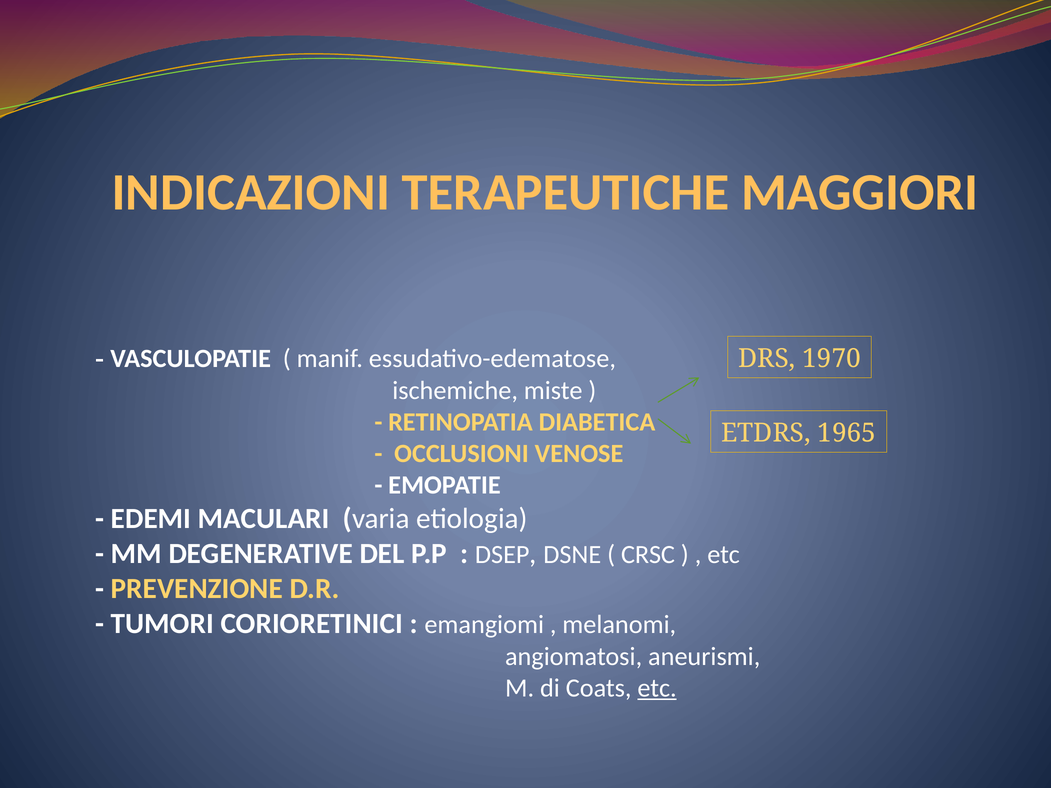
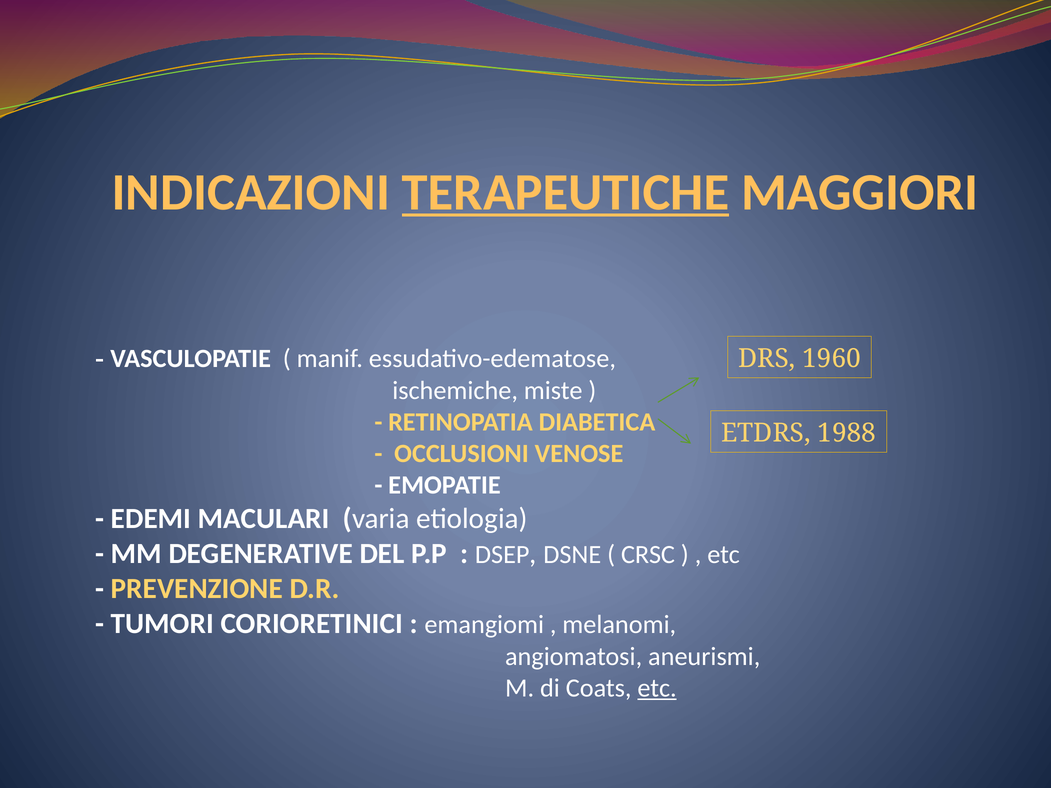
TERAPEUTICHE underline: none -> present (565, 192)
1970: 1970 -> 1960 (832, 359)
1965: 1965 -> 1988 (847, 433)
